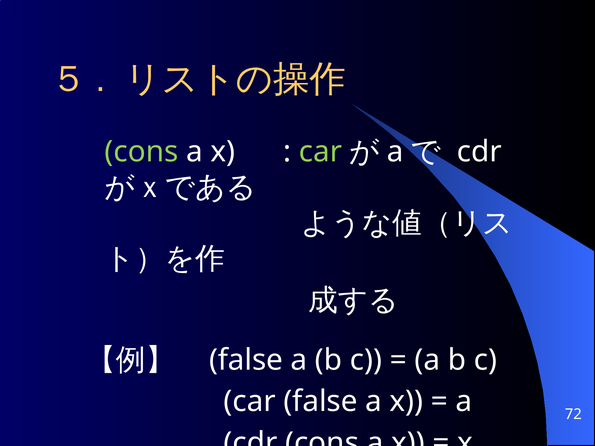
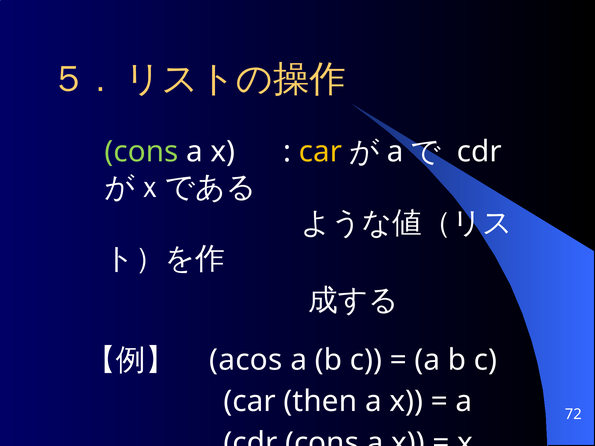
car colour: light green -> yellow (320, 152)
false: false -> acos (246, 360)
car false: false -> then (320, 402)
